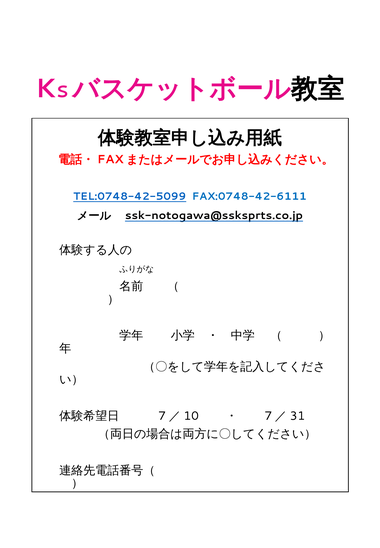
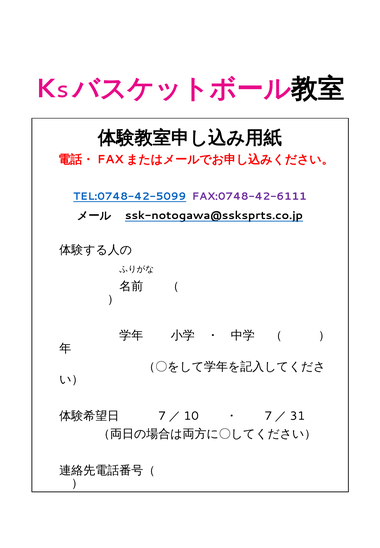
FAX:0748-42-6111 colour: blue -> purple (249, 197)
